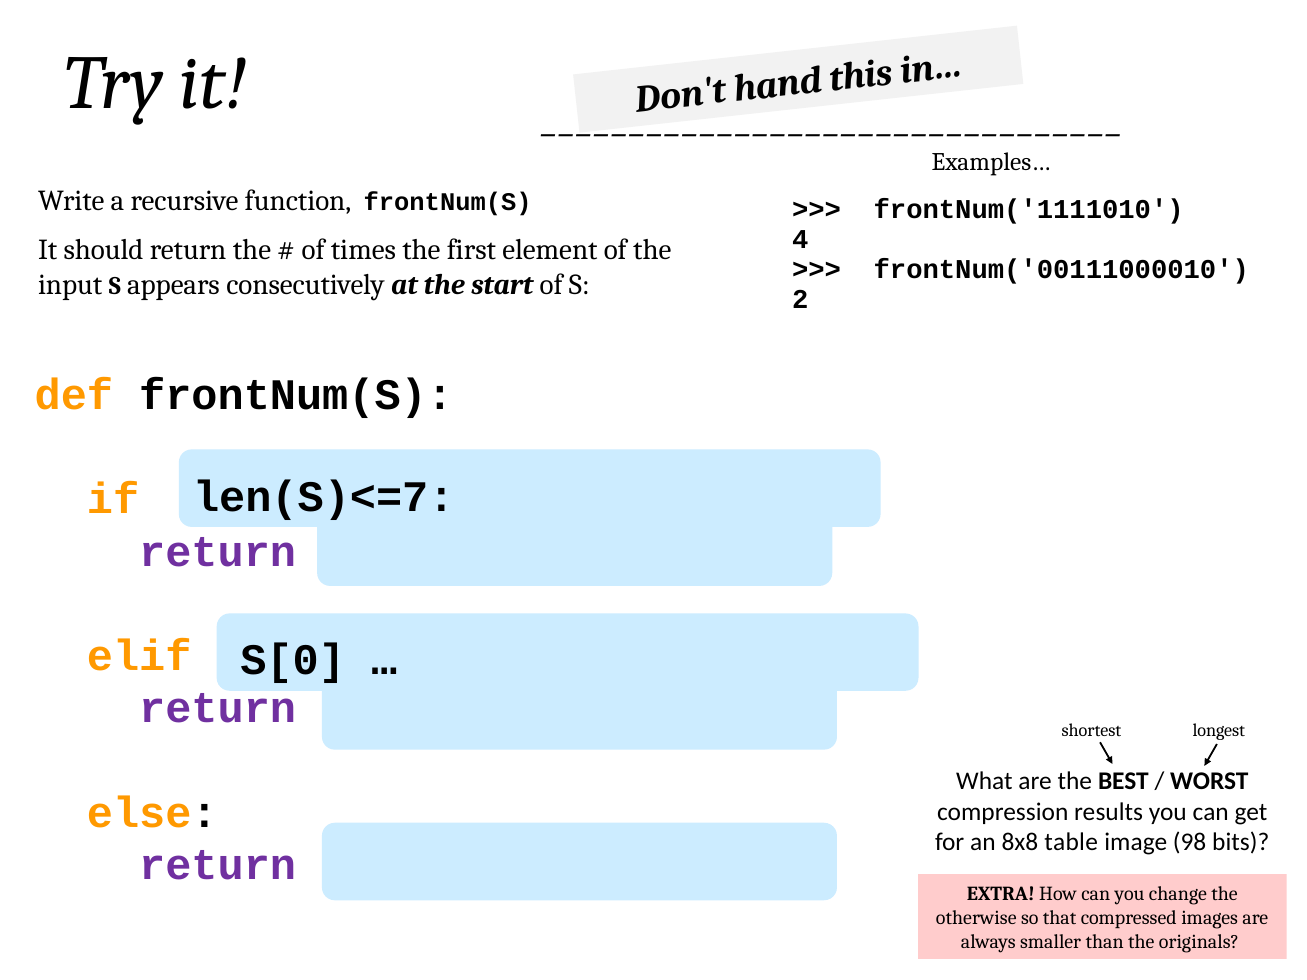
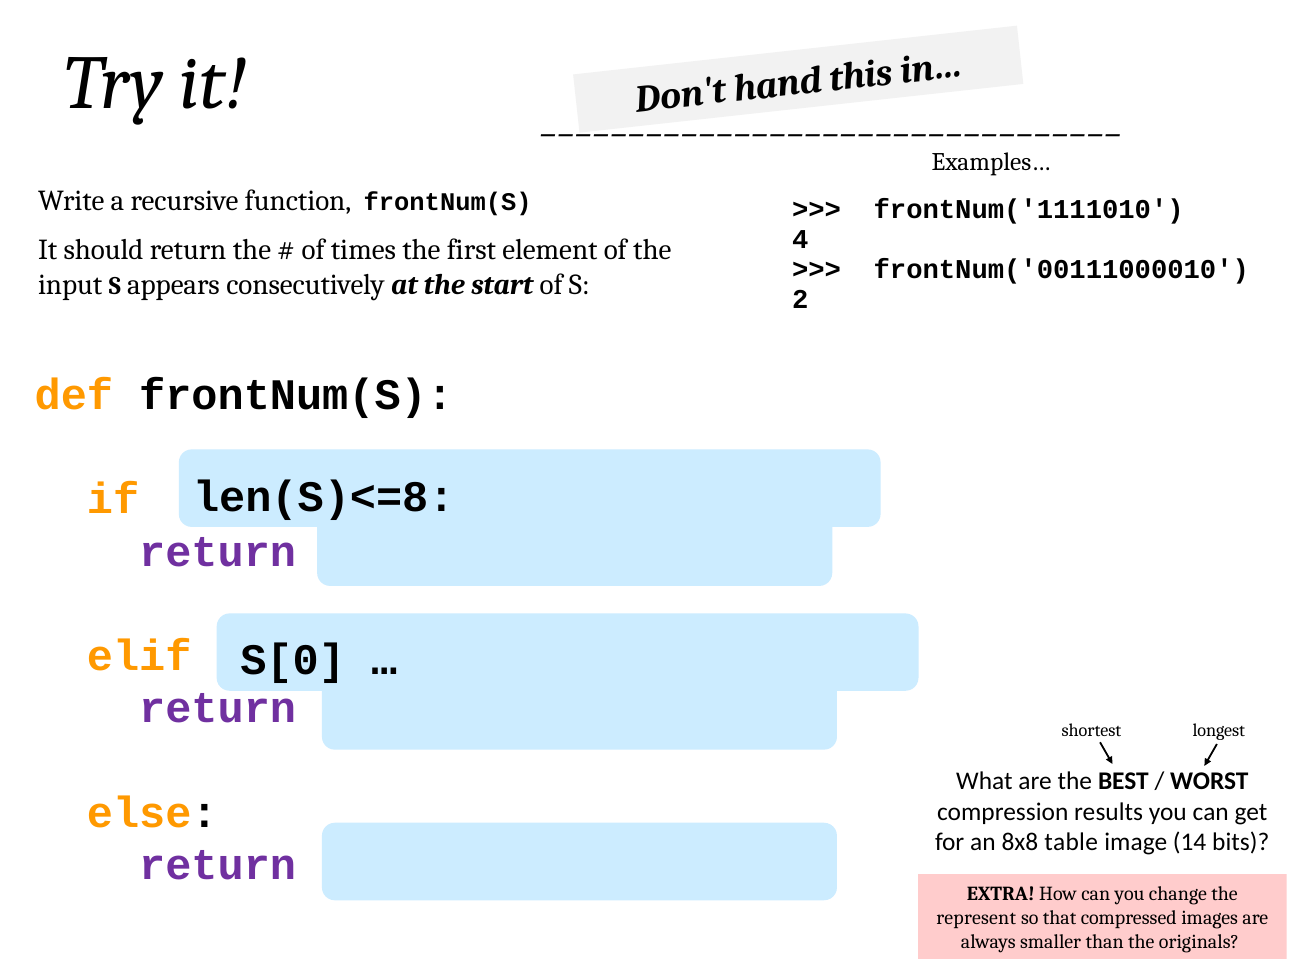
len(S)<=7: len(S)<=7 -> len(S)<=8 (324, 497)
98: 98 -> 14 (1190, 843)
otherwise: otherwise -> represent (976, 918)
